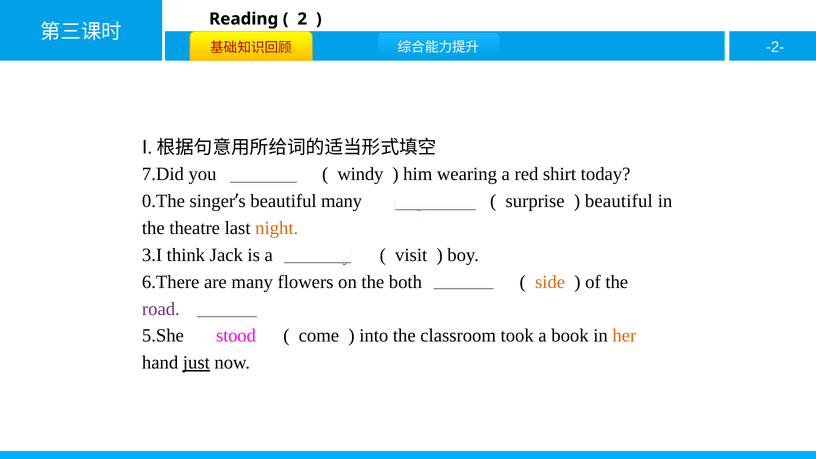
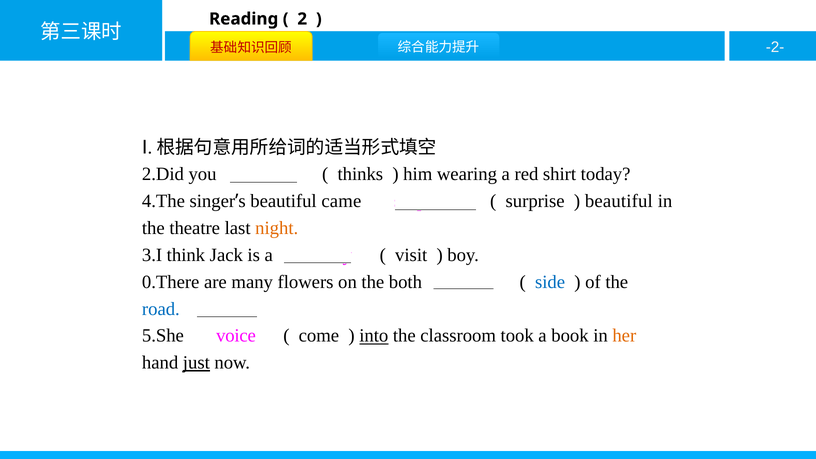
7.Did: 7.Did -> 2.Did (163, 174)
windy: windy -> thinks (360, 174)
0.The: 0.The -> 4.The (163, 201)
beautiful many: many -> came (341, 201)
6.There: 6.There -> 0.There (171, 282)
side colour: orange -> blue (550, 282)
road colour: purple -> blue (161, 309)
stood: stood -> voice (236, 336)
into underline: none -> present (374, 336)
